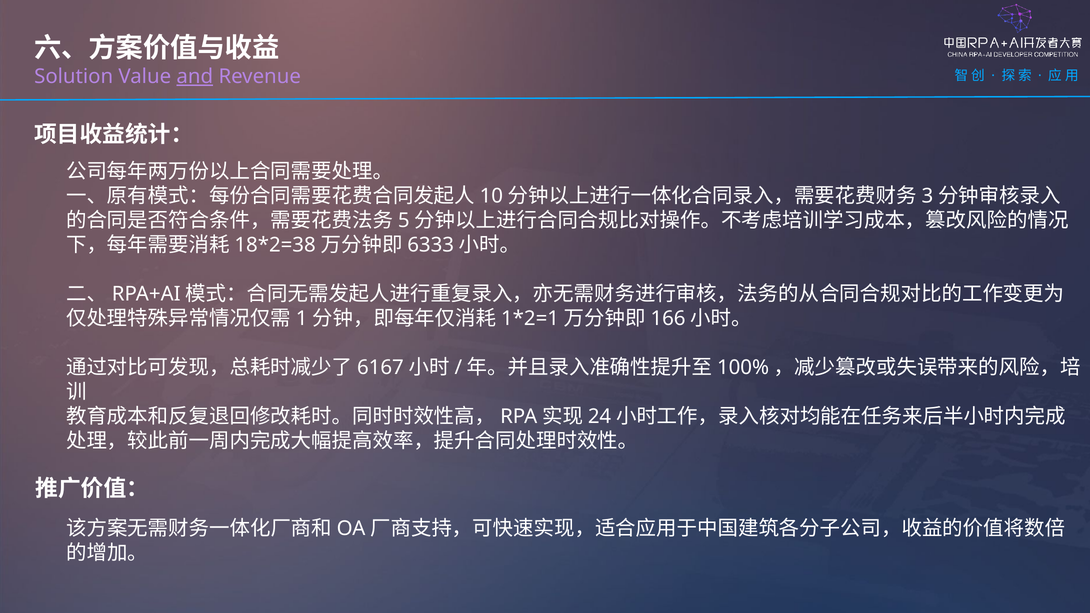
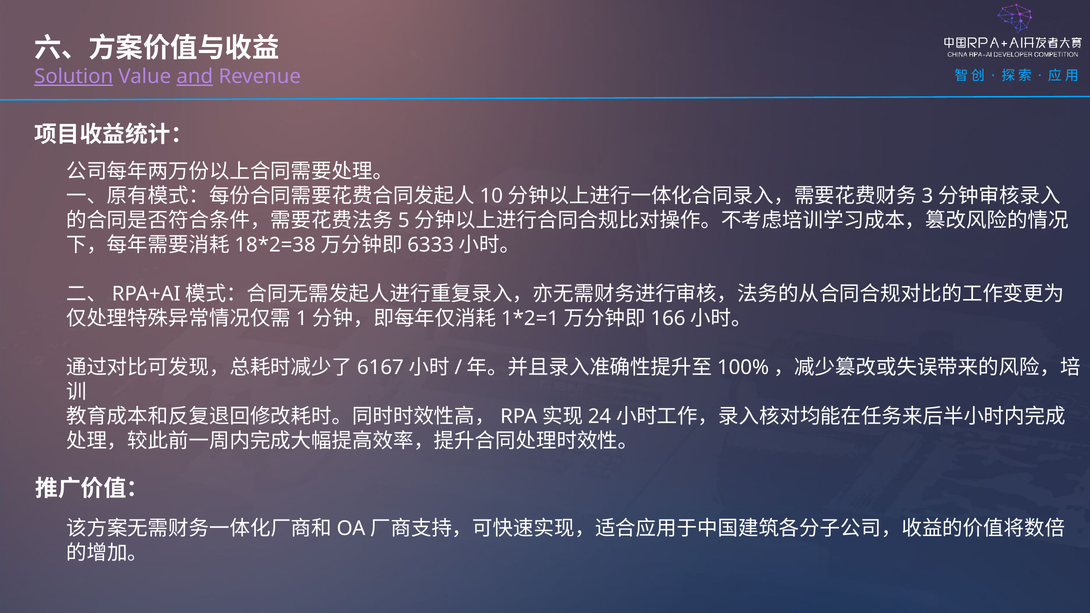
Solution underline: none -> present (74, 76)
